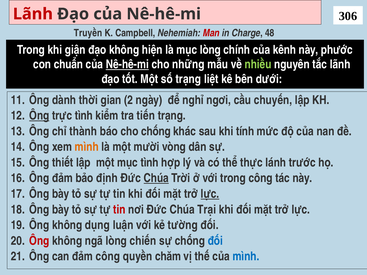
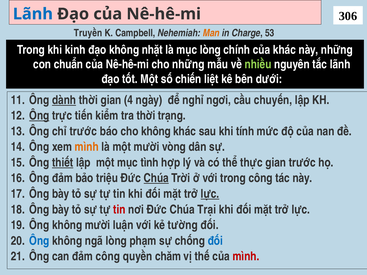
Lãnh colour: red -> blue (33, 14)
Man colour: red -> orange (211, 33)
48: 48 -> 53 (270, 33)
giận: giận -> kinh (75, 50)
hiện: hiện -> nhặt (152, 50)
của kênh: kênh -> khác (284, 50)
này phước: phước -> những (337, 50)
Nê-hê-mi underline: present -> none (127, 64)
số trạng: trạng -> chiến (188, 79)
dành underline: none -> present (64, 100)
2: 2 -> 4 (128, 100)
trực tình: tình -> tiến (84, 116)
tra tiến: tiến -> thời (146, 116)
chỉ thành: thành -> trước (83, 131)
cho chống: chống -> không (156, 131)
thiết underline: none -> present (63, 163)
thực lánh: lánh -> gian (276, 163)
định: định -> triệu (107, 178)
không dụng: dụng -> mười (98, 225)
Ông colour: red -> blue (39, 241)
chiến: chiến -> phạm (143, 241)
mình colour: blue -> red (246, 257)
